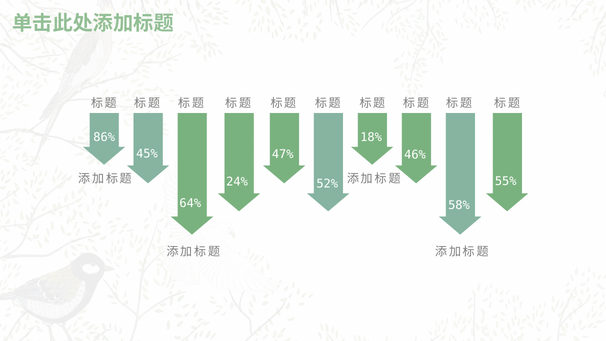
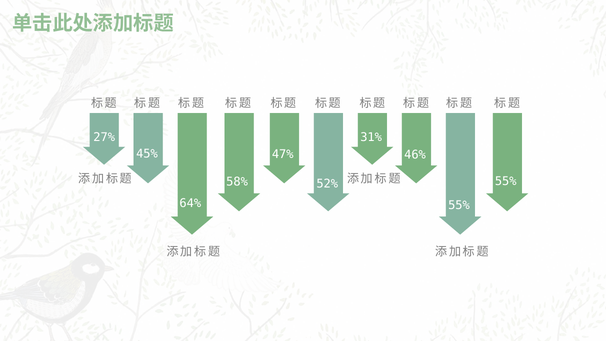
86%: 86% -> 27% (104, 137)
18%: 18% -> 31% (371, 137)
24%: 24% -> 58% (237, 182)
58%: 58% -> 55% (459, 205)
